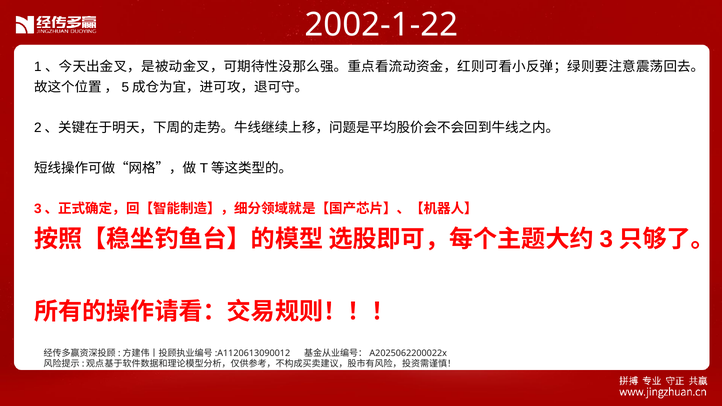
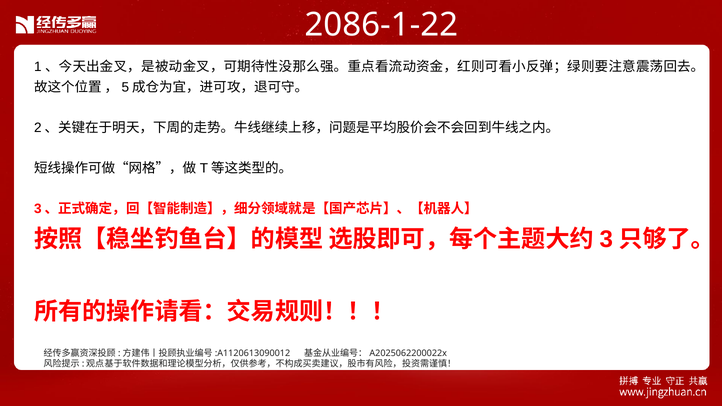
2002-1-22: 2002-1-22 -> 2086-1-22 (381, 25)
